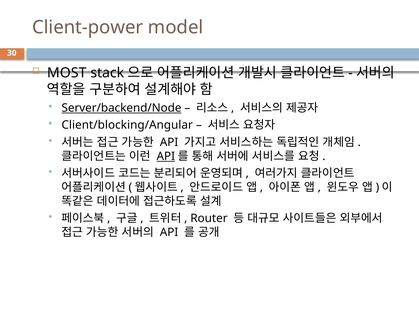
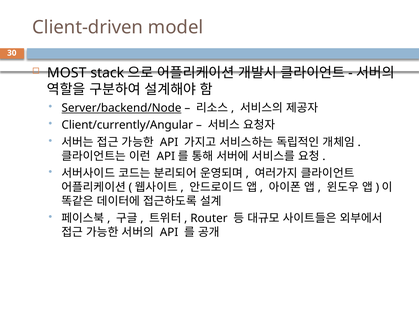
Client-power: Client-power -> Client-driven (88, 27)
Client/blocking/Angular: Client/blocking/Angular -> Client/currently/Angular (127, 125)
API underline: present -> none (166, 156)
